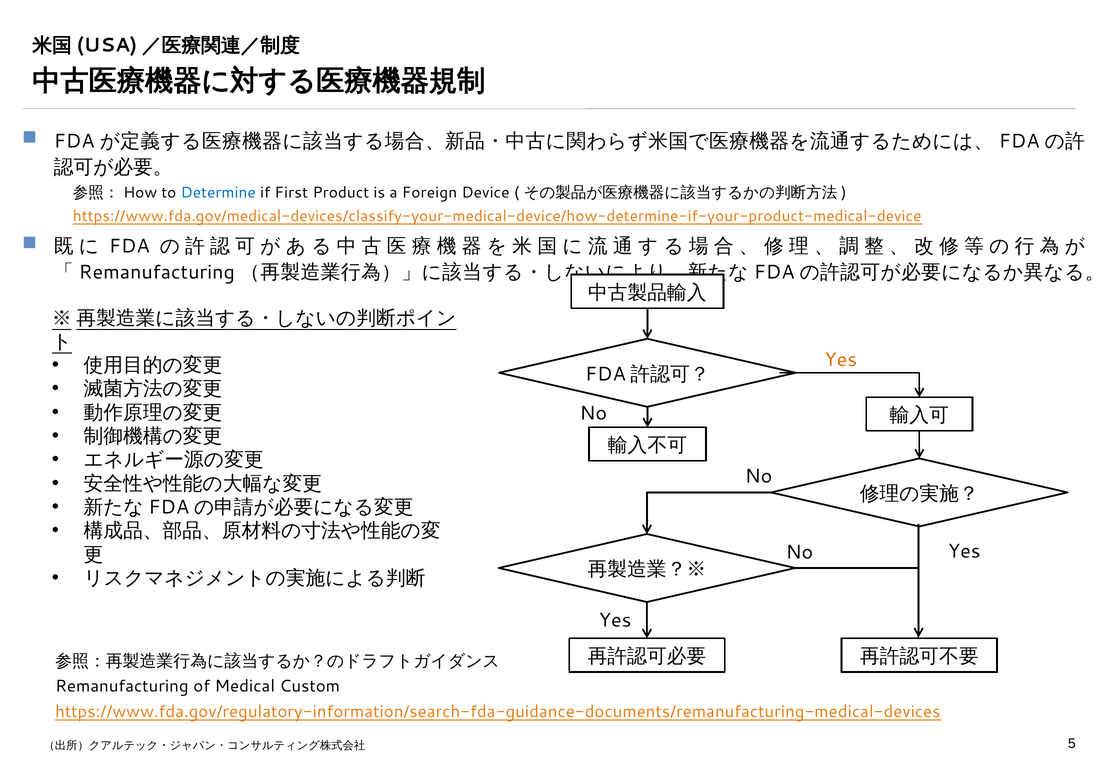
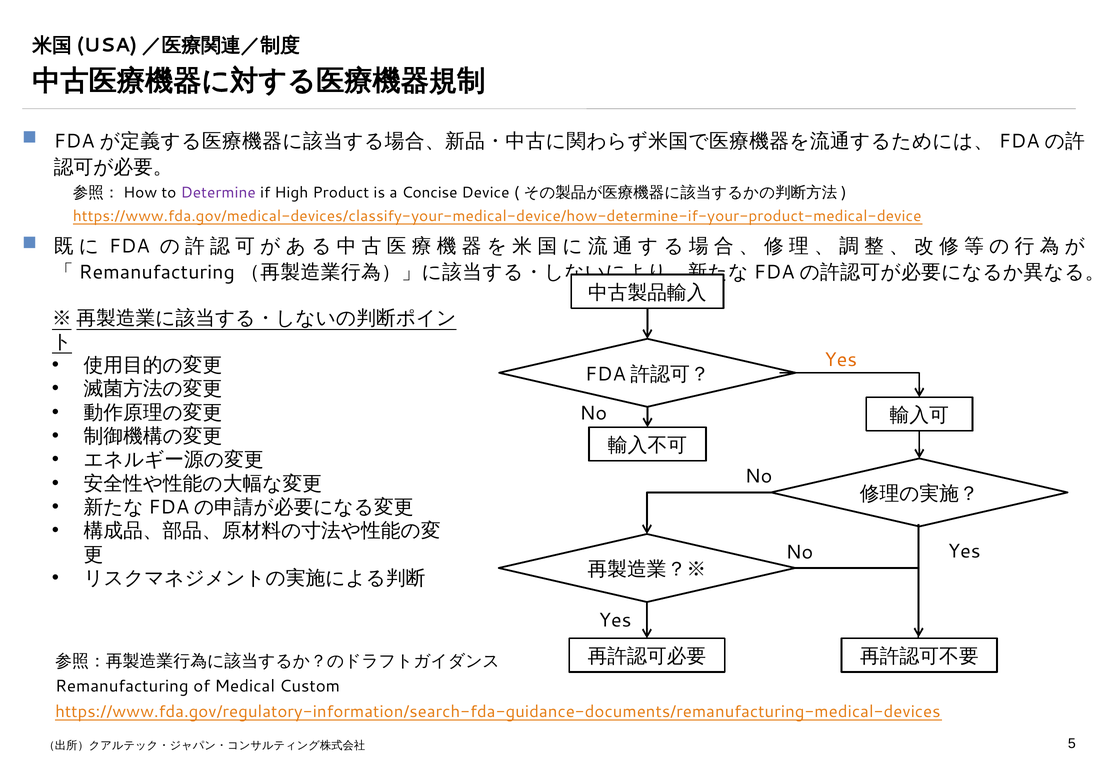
Determine colour: blue -> purple (218, 193)
First: First -> High (291, 193)
Foreign: Foreign -> Concise (430, 193)
